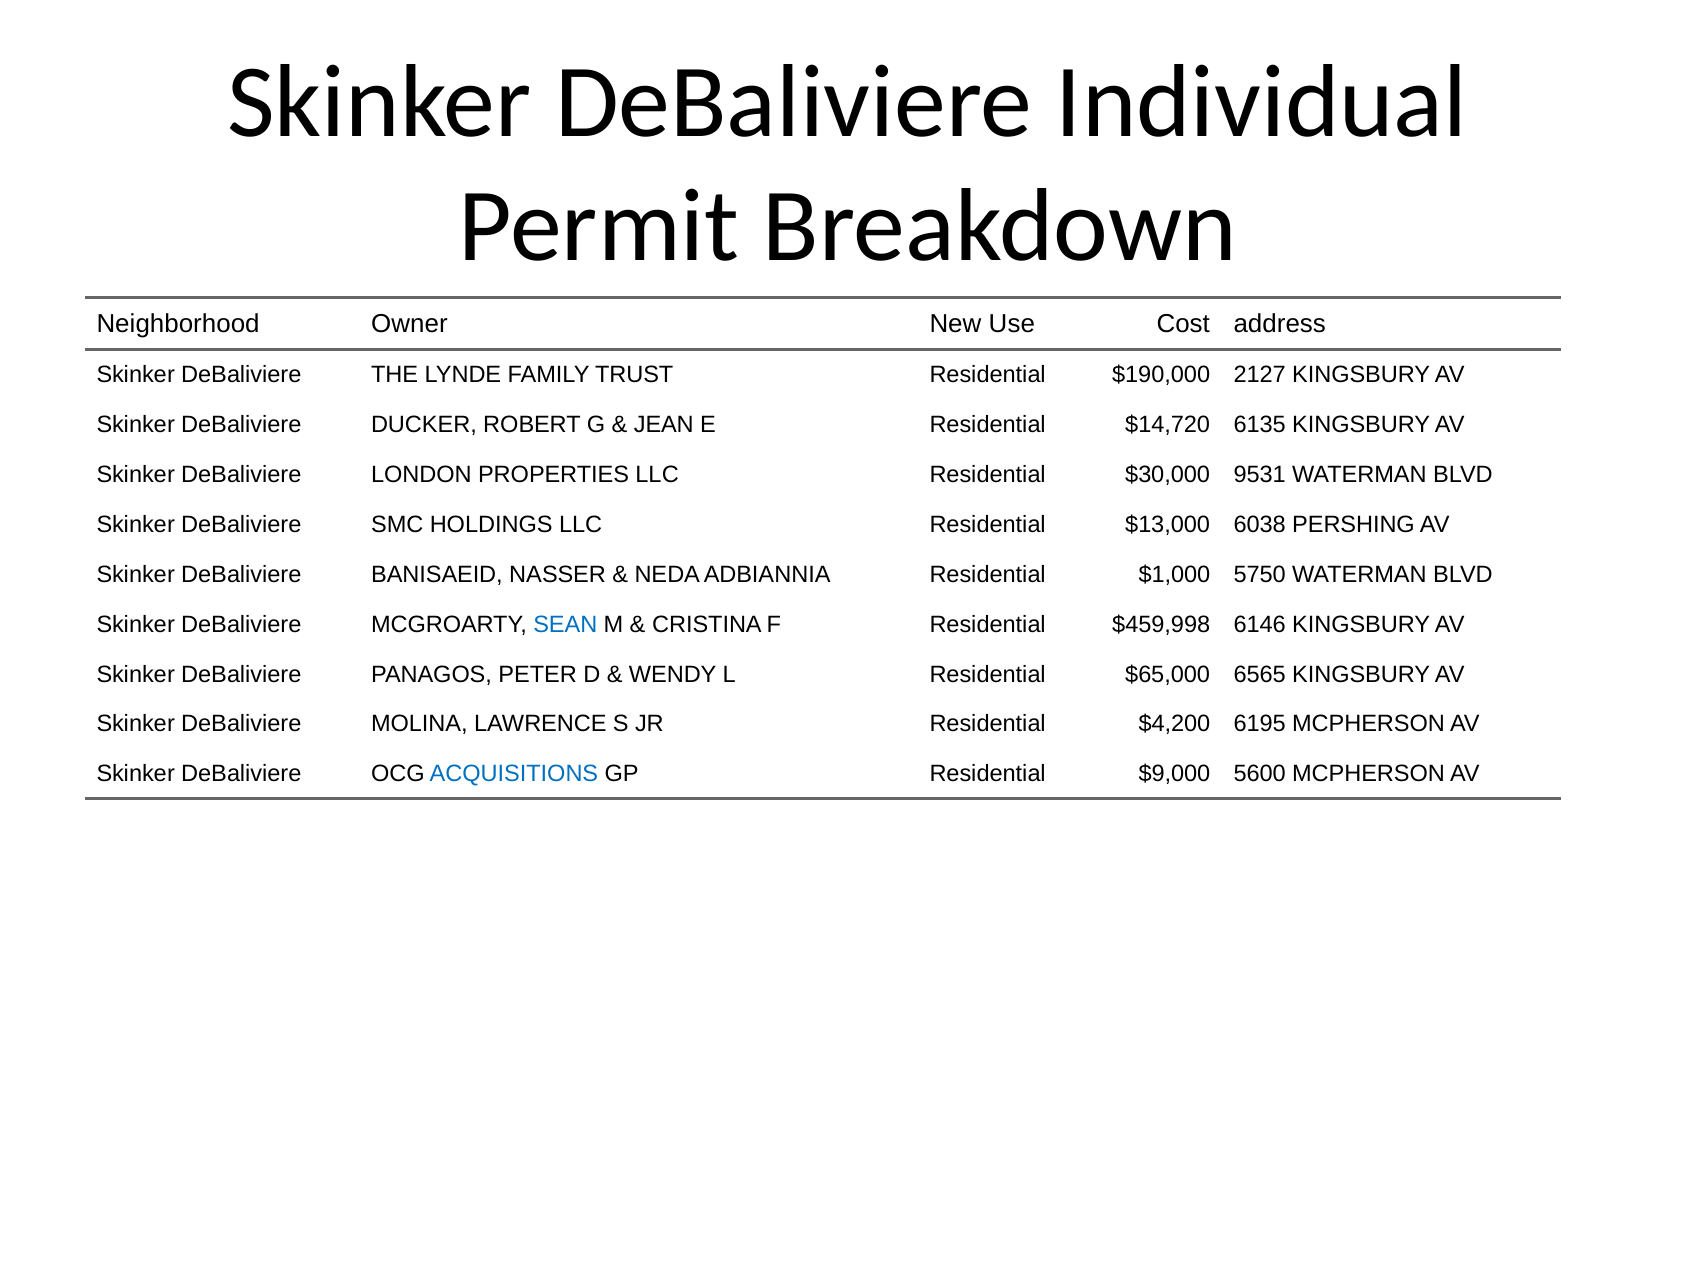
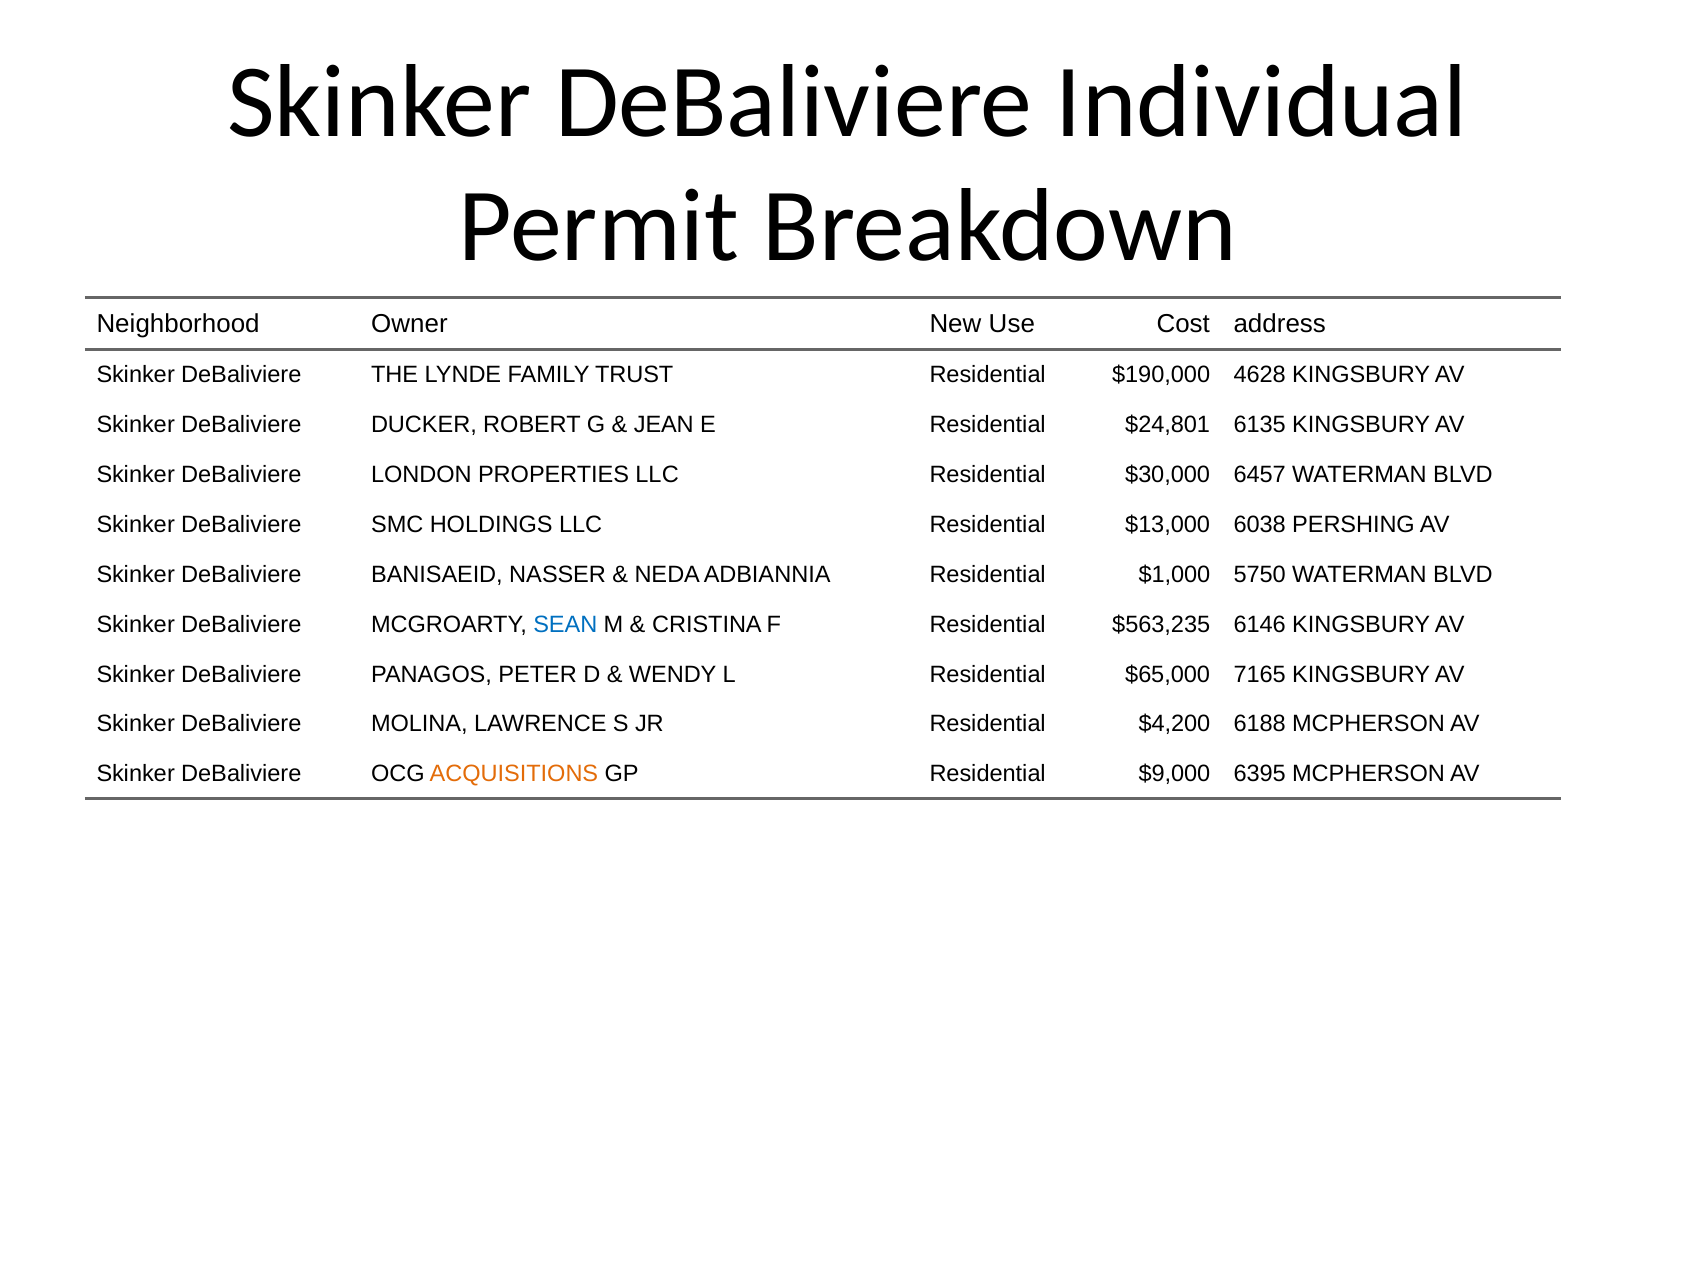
2127: 2127 -> 4628 (1260, 375)
$14,720: $14,720 -> $24,801 (1168, 425)
9531: 9531 -> 6457 (1260, 474)
$459,998: $459,998 -> $563,235 (1161, 624)
6565: 6565 -> 7165 (1260, 674)
6195: 6195 -> 6188 (1260, 724)
ACQUISITIONS colour: blue -> orange (514, 774)
5600: 5600 -> 6395 (1260, 774)
